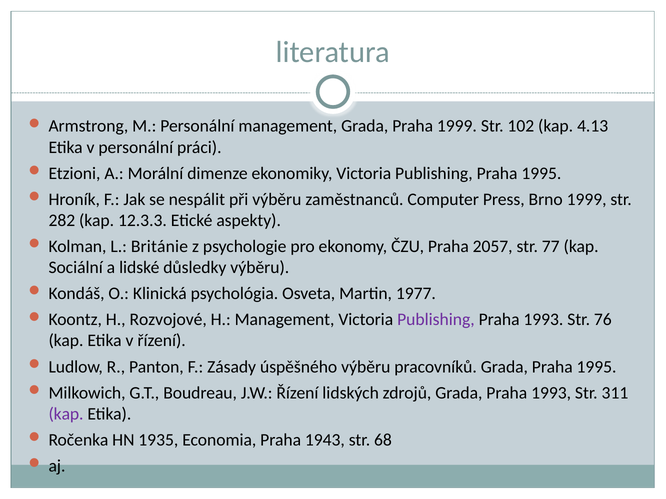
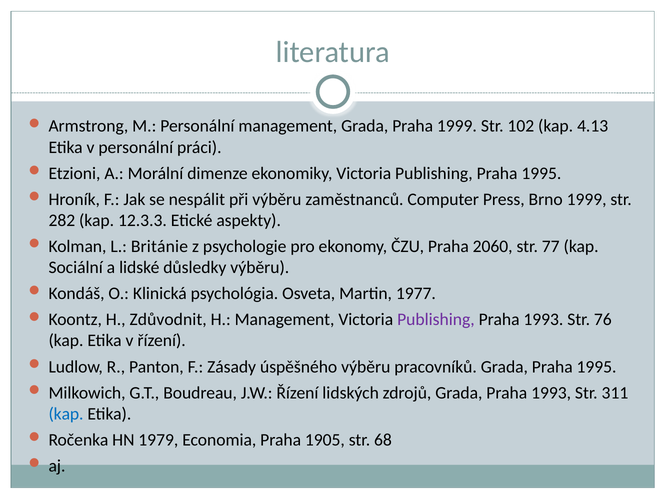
2057: 2057 -> 2060 (493, 247)
Rozvojové: Rozvojové -> Zdůvodnit (168, 320)
kap colour: purple -> blue (66, 414)
1935: 1935 -> 1979 (158, 440)
1943: 1943 -> 1905 (325, 440)
